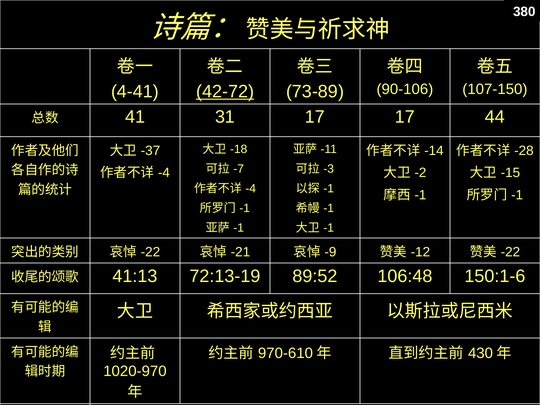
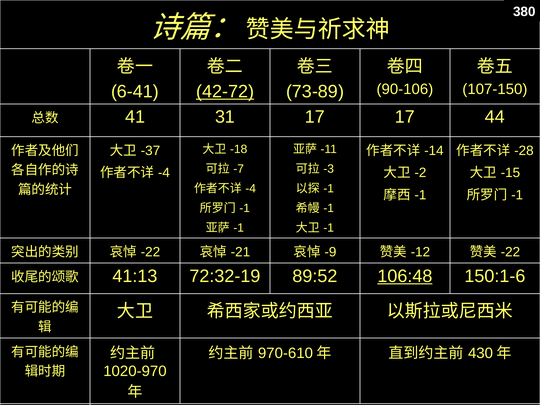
4-41: 4-41 -> 6-41 (135, 92)
72:13-19: 72:13-19 -> 72:32-19 (225, 276)
106:48 underline: none -> present (405, 276)
